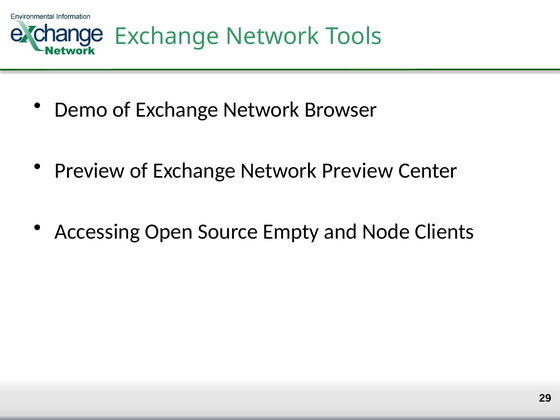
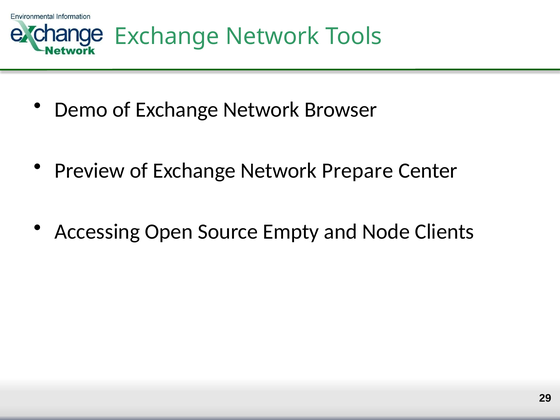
Network Preview: Preview -> Prepare (358, 171)
